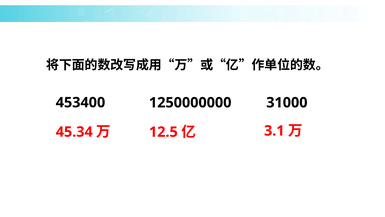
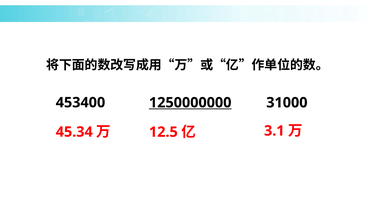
1250000000 underline: none -> present (190, 102)
